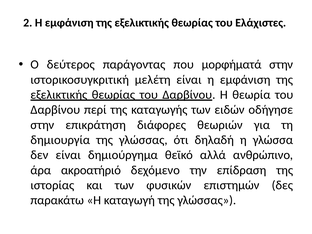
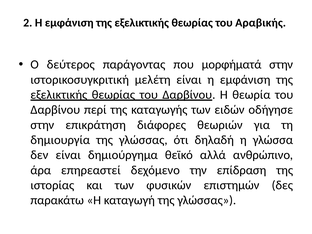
Ελάχιστες: Ελάχιστες -> Αραβικής (261, 23)
ακροατήριό: ακροατήριό -> επηρεαστεί (91, 170)
